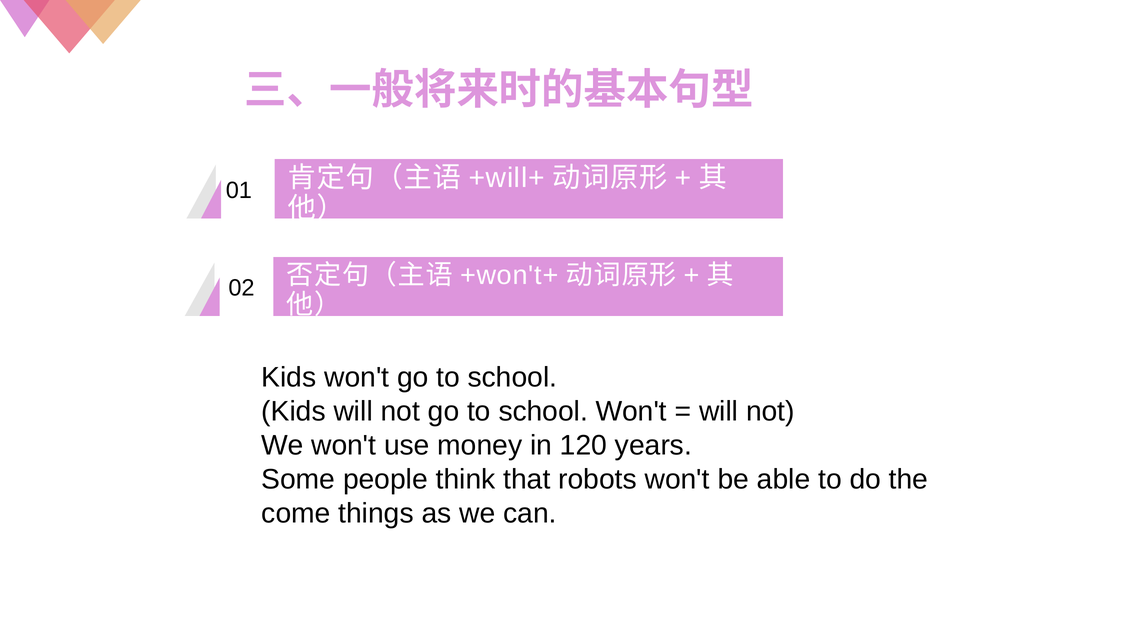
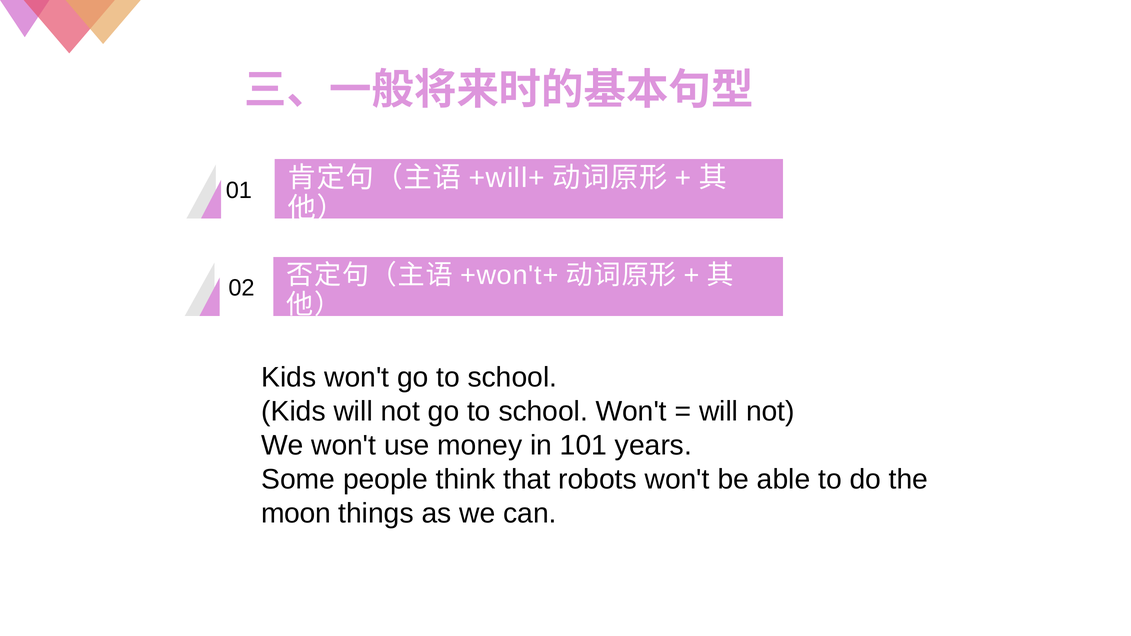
120: 120 -> 101 (584, 446)
come: come -> moon (296, 513)
